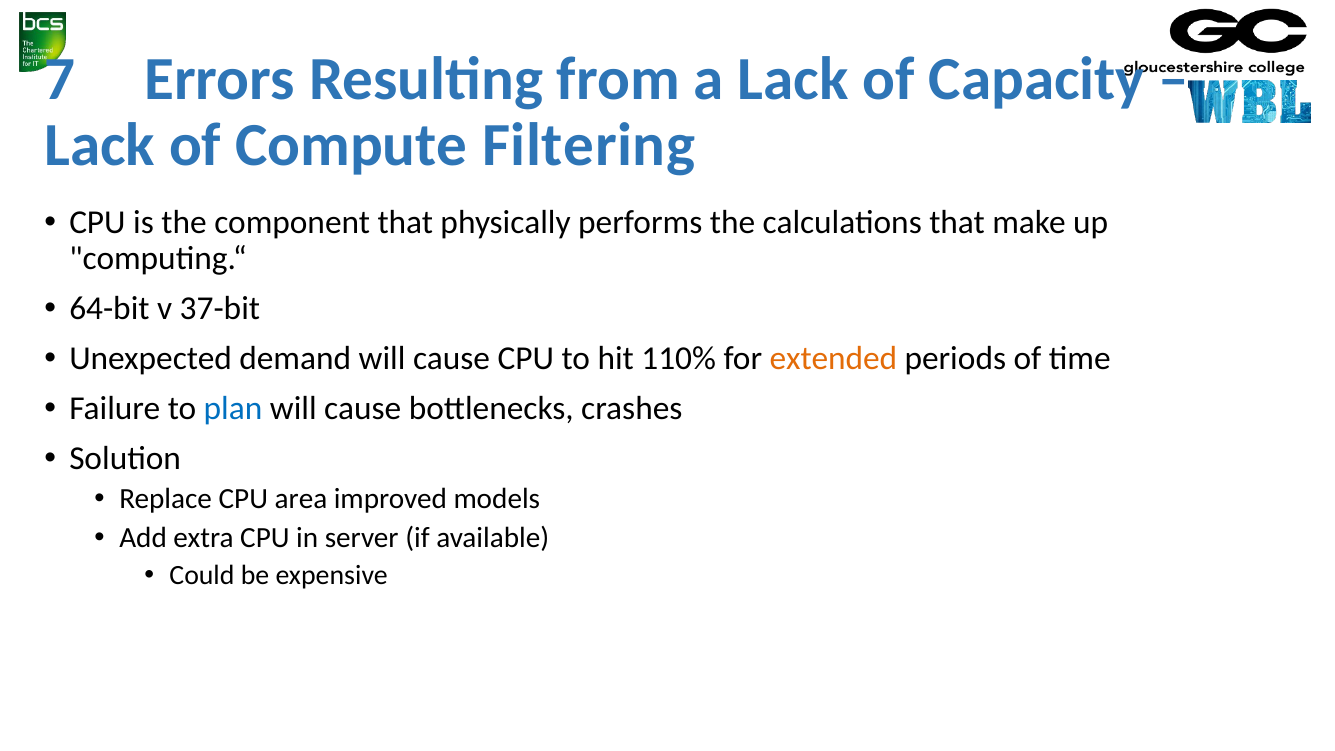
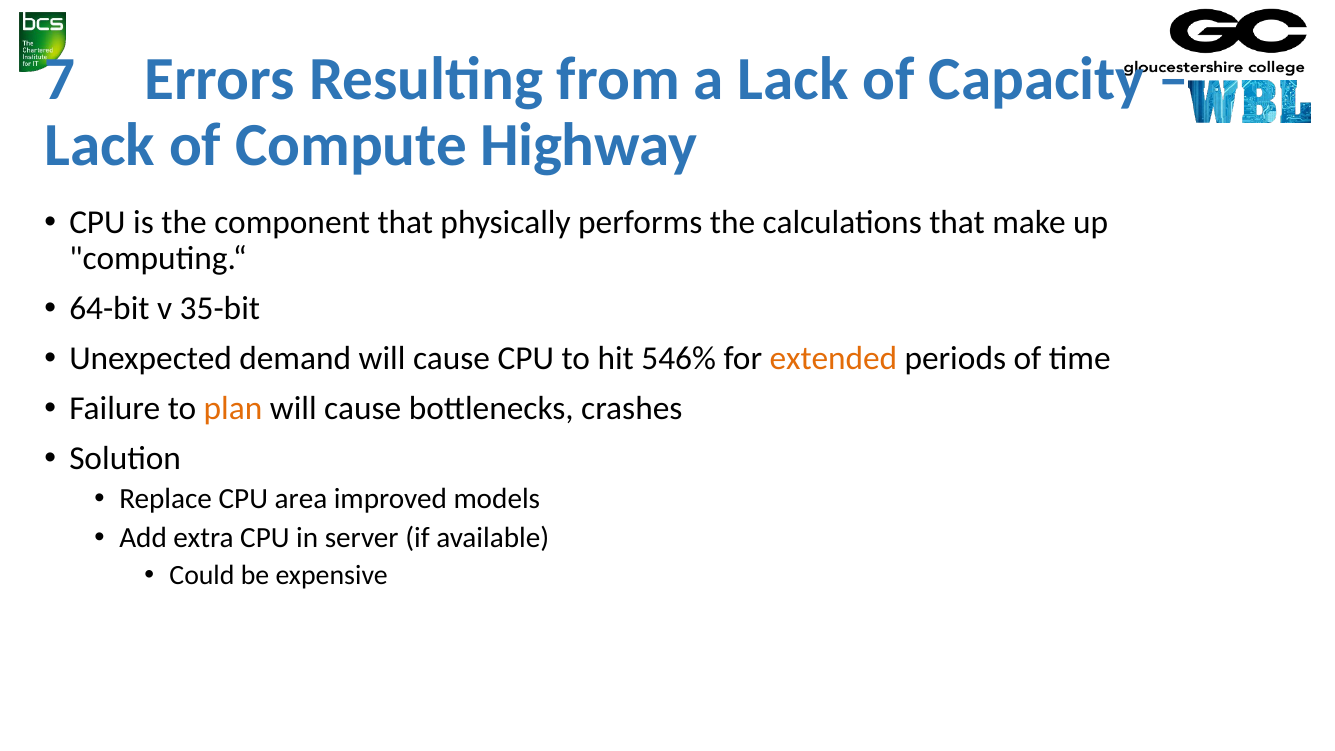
Filtering: Filtering -> Highway (589, 145)
37-bit: 37-bit -> 35-bit (220, 309)
110%: 110% -> 546% (679, 359)
plan colour: blue -> orange (233, 409)
